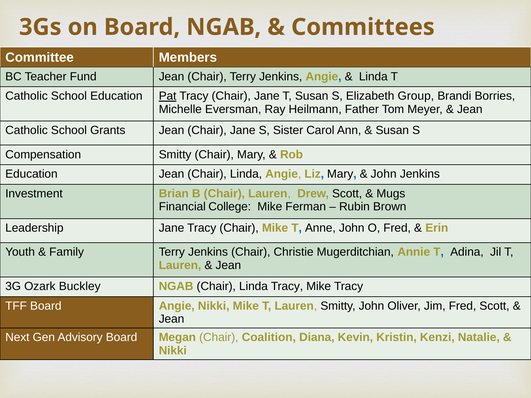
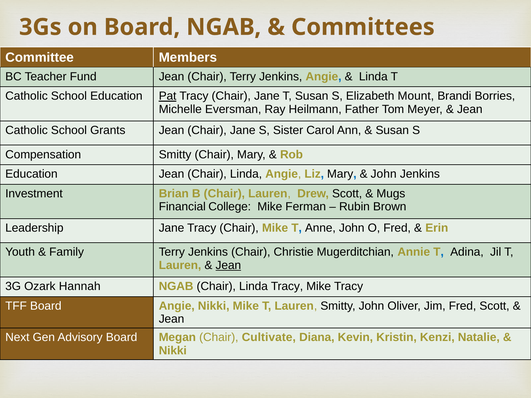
Group: Group -> Mount (416, 96)
Jean underline: none -> present (228, 265)
Buckley: Buckley -> Hannah (80, 287)
Coalition: Coalition -> Cultivate (269, 338)
